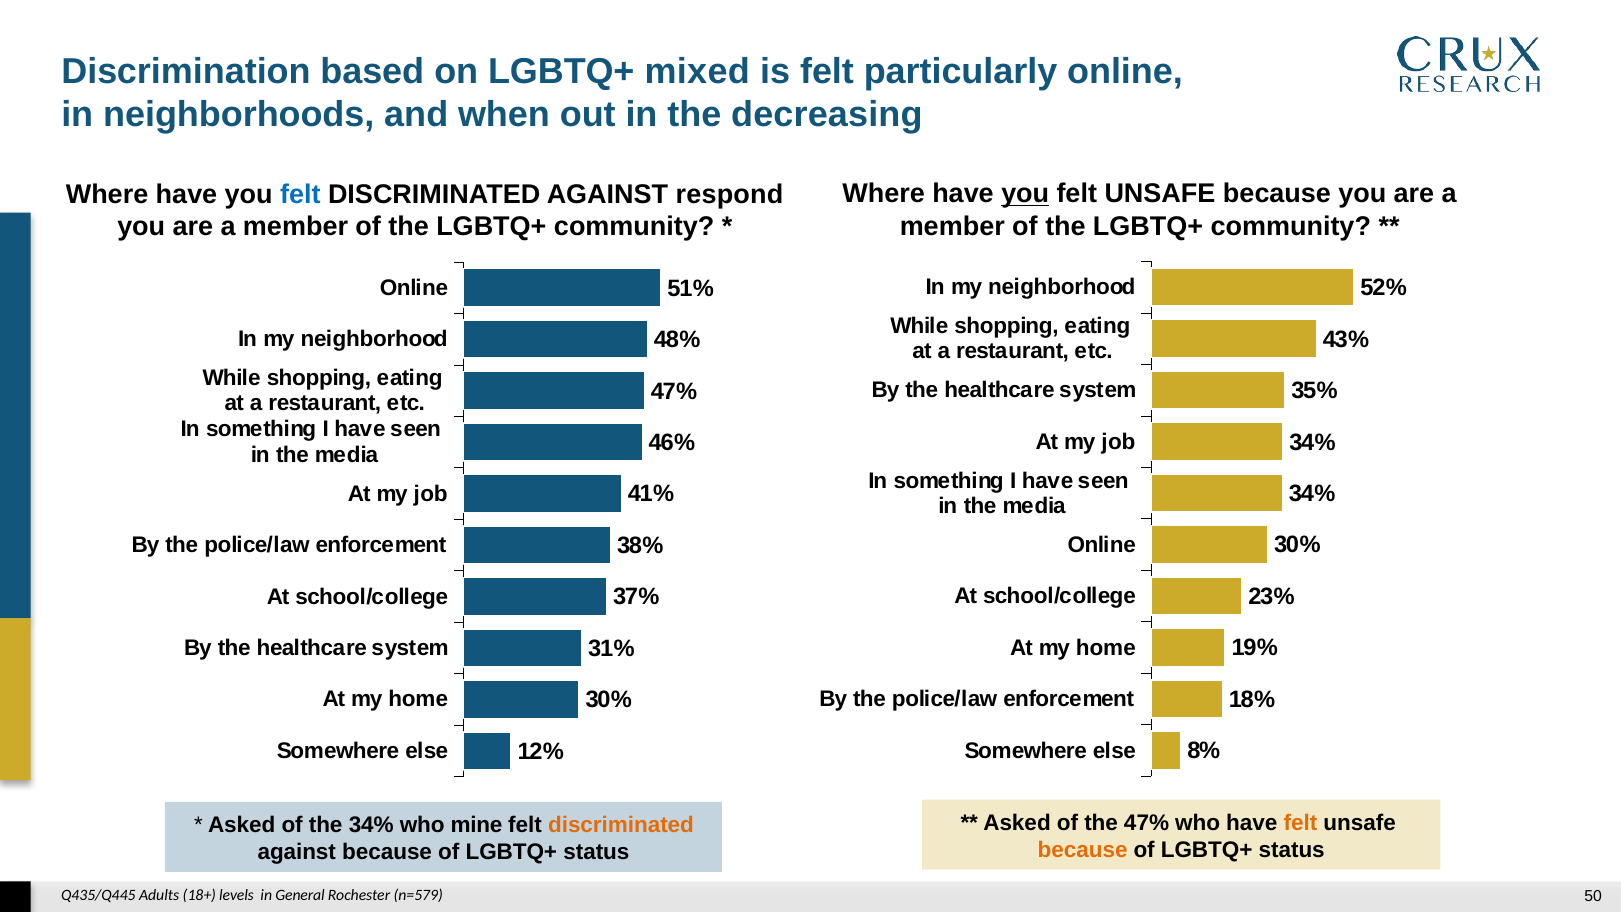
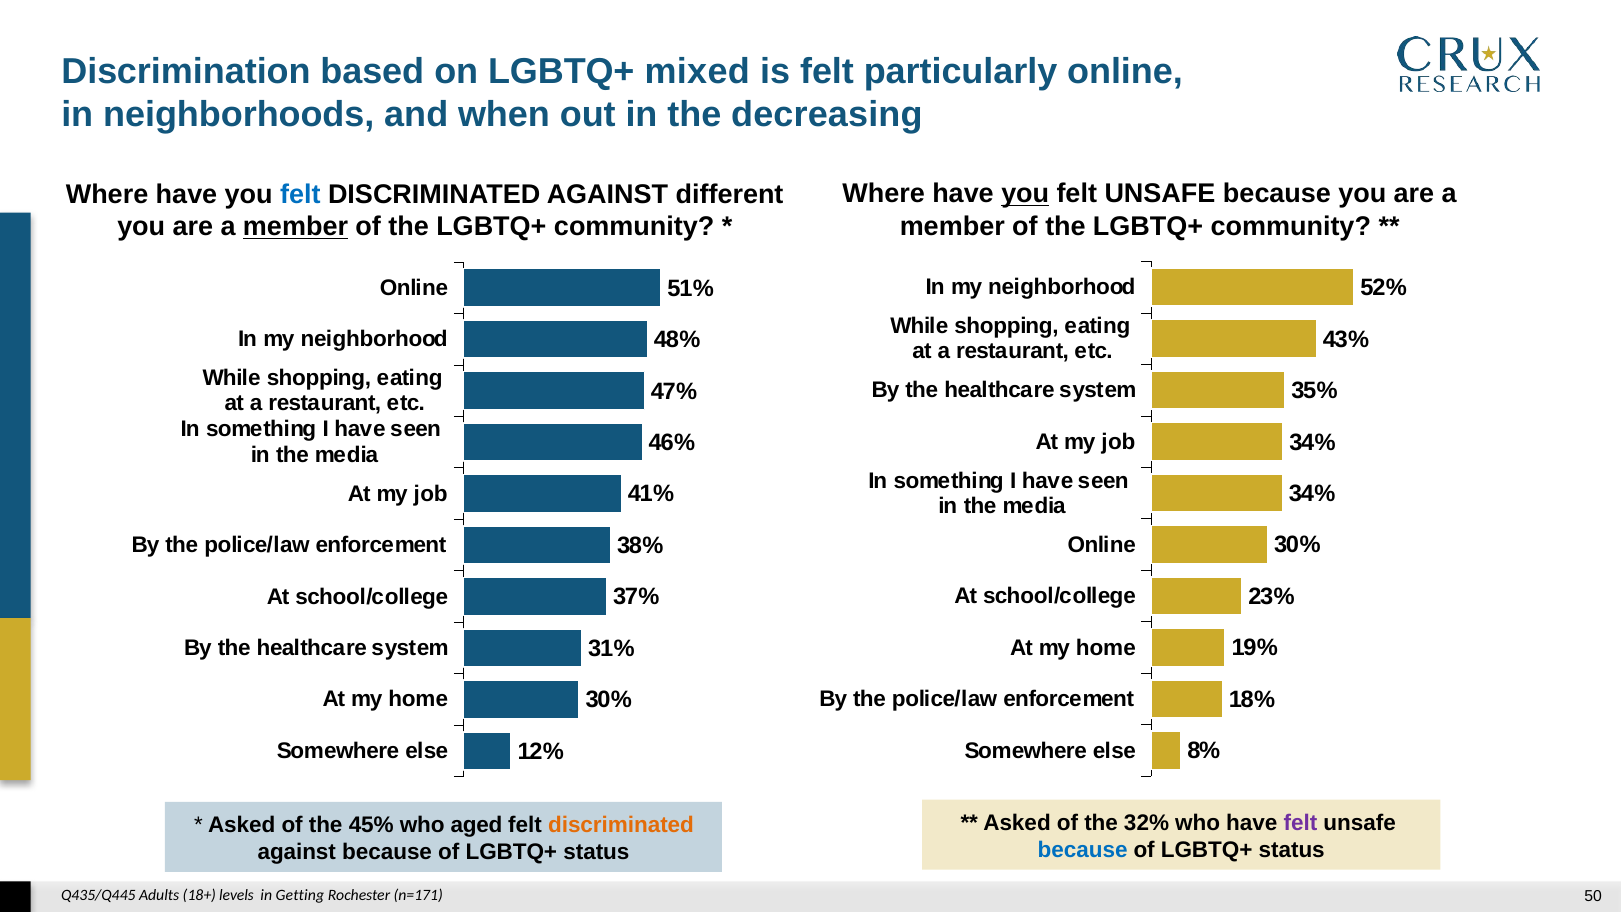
respond: respond -> different (730, 194)
member underline: none -> present (296, 227)
the 47%: 47% -> 32% (1147, 823)
felt colour: orange -> purple (1301, 823)
the 34%: 34% -> 45% (371, 825)
mine: mine -> aged (477, 825)
because colour: orange -> blue (1083, 850)
General: General -> Getting (300, 896)
n=579: n=579 -> n=171 (418, 896)
